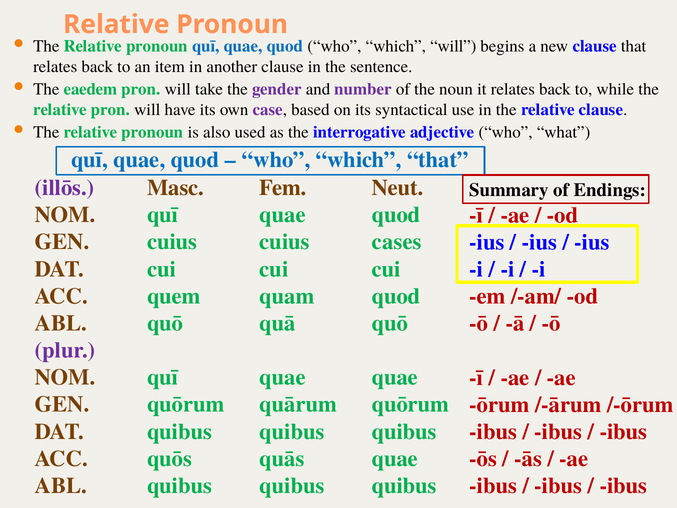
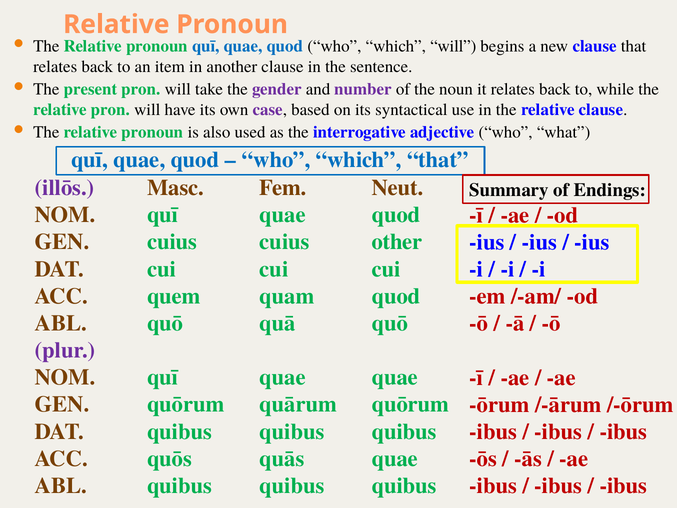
eaedem: eaedem -> present (90, 89)
cases: cases -> other (397, 242)
